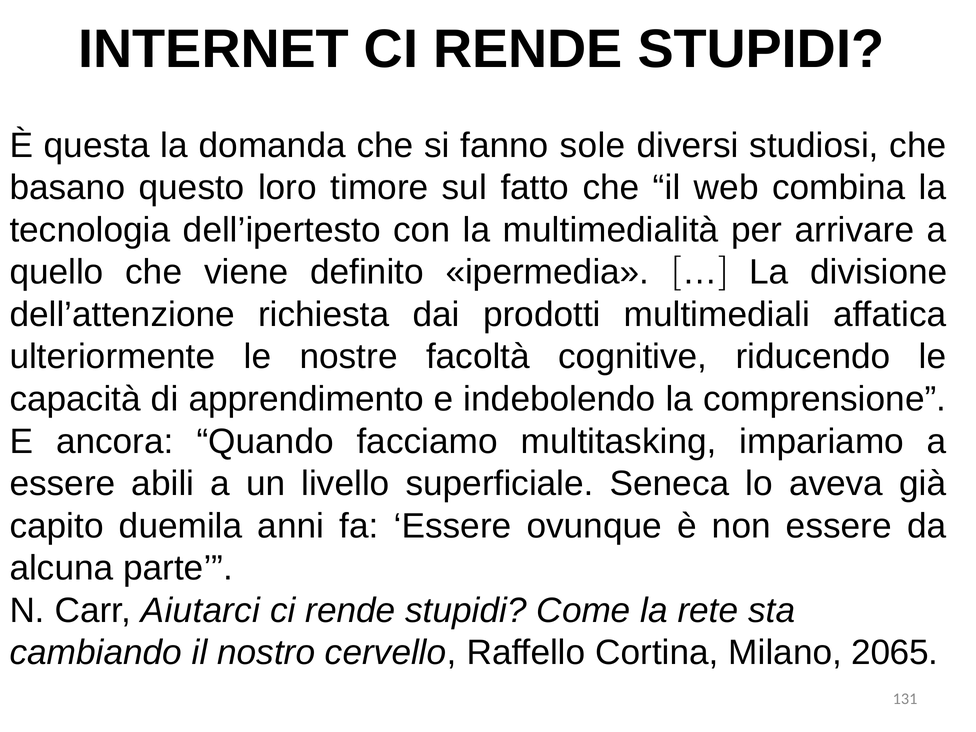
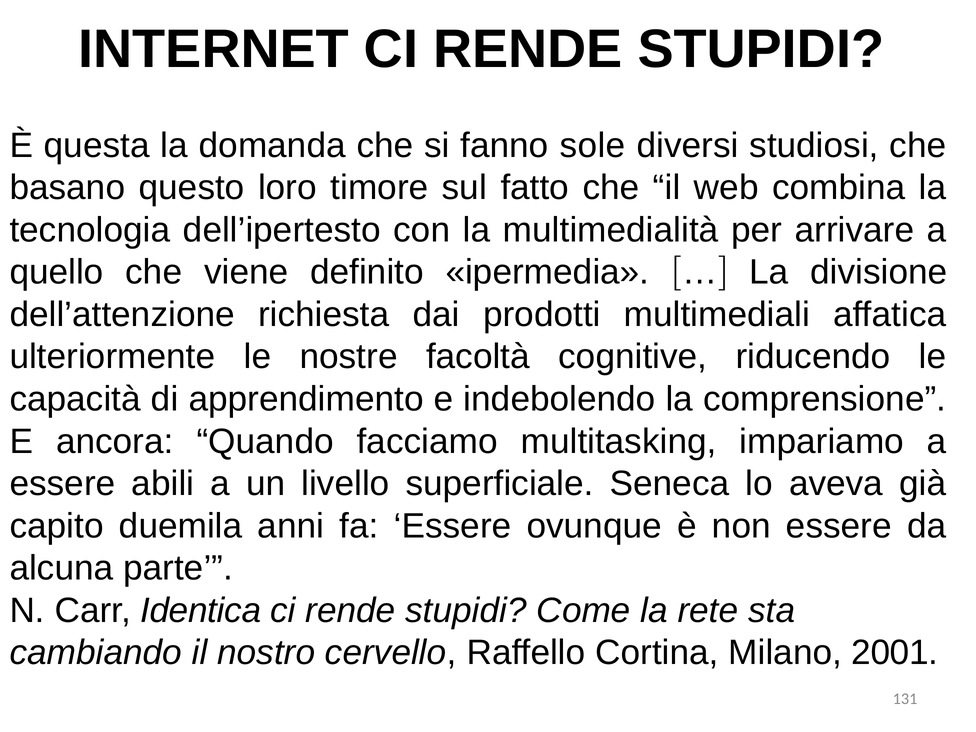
Aiutarci: Aiutarci -> Identica (201, 610)
2065: 2065 -> 2001 (895, 653)
